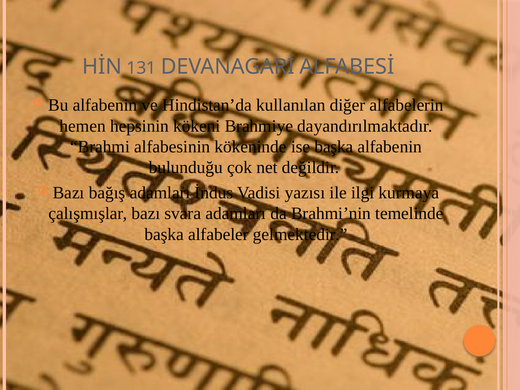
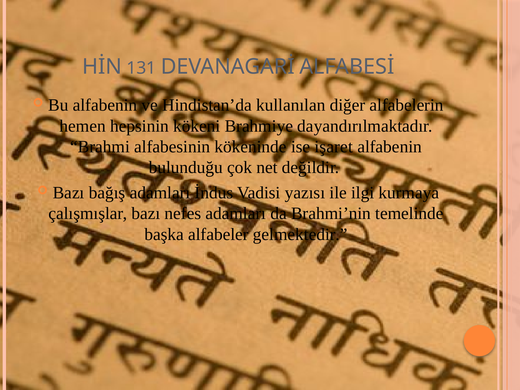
ise başka: başka -> işaret (334, 147)
svara: svara -> nefes (183, 214)
